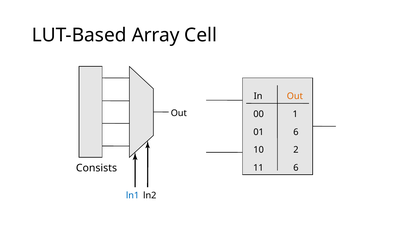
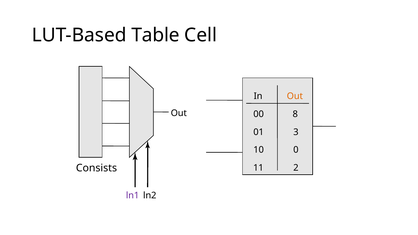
Array: Array -> Table (156, 35)
1: 1 -> 8 (295, 114)
01 6: 6 -> 3 (296, 132)
2: 2 -> 0 (296, 150)
11 6: 6 -> 2 (296, 168)
ln1 colour: blue -> purple (133, 195)
